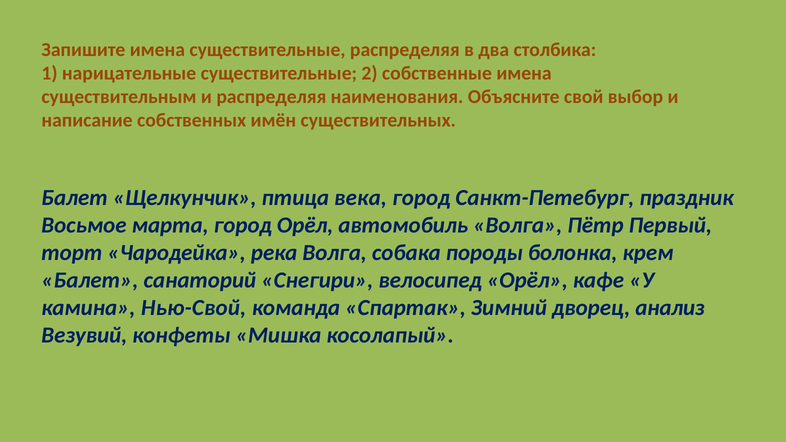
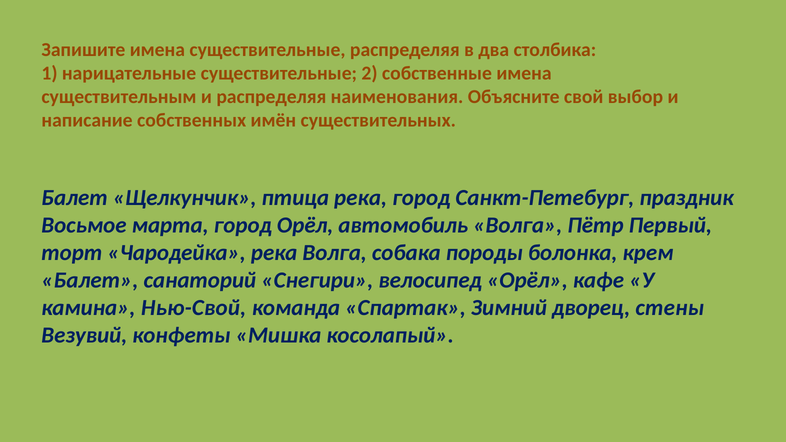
птица века: века -> река (361, 198)
анализ: анализ -> стены (670, 308)
